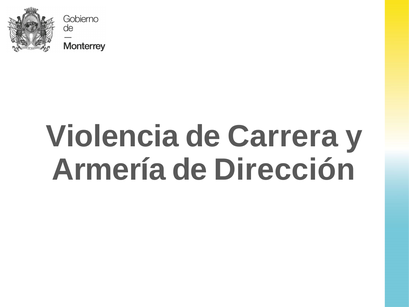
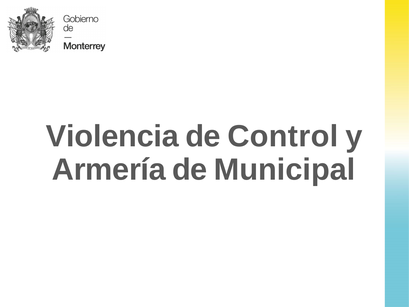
Carrera: Carrera -> Control (283, 136)
Dirección: Dirección -> Municipal (285, 169)
